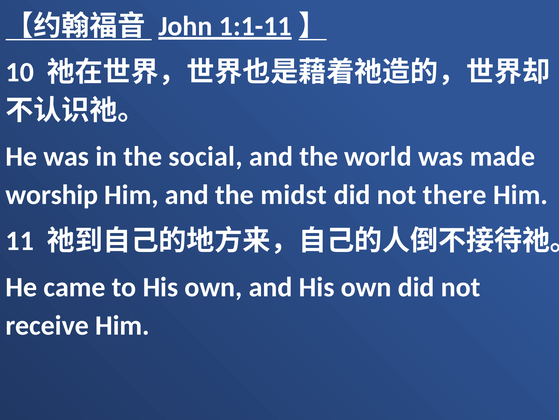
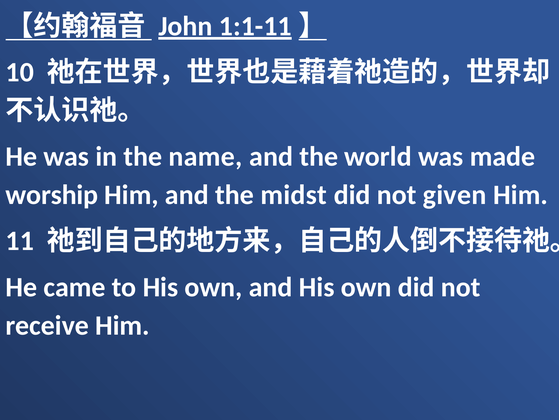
social: social -> name (206, 156)
there: there -> given (455, 195)
